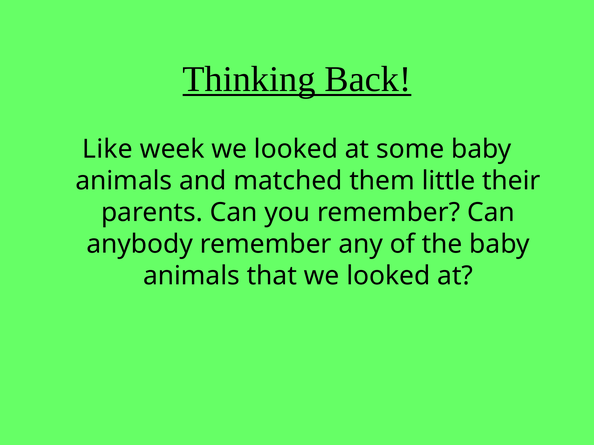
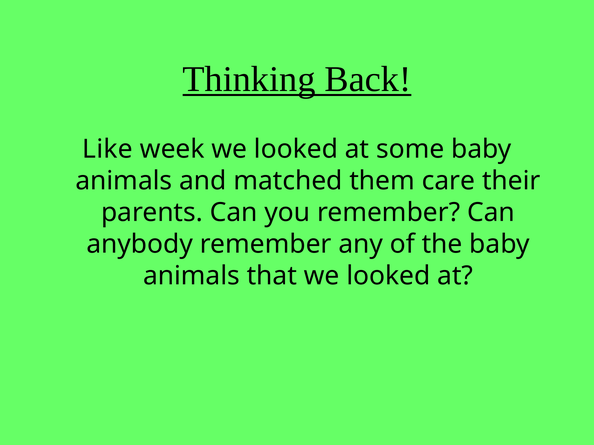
little: little -> care (448, 181)
